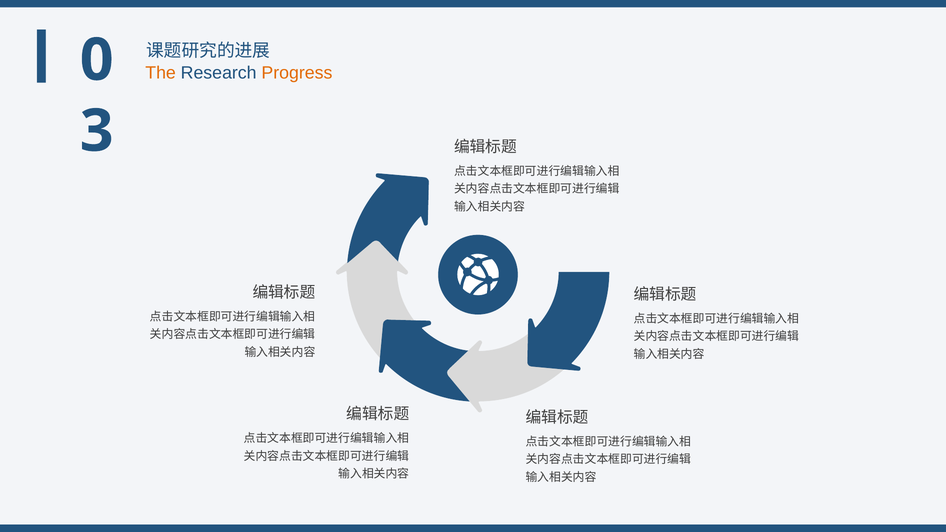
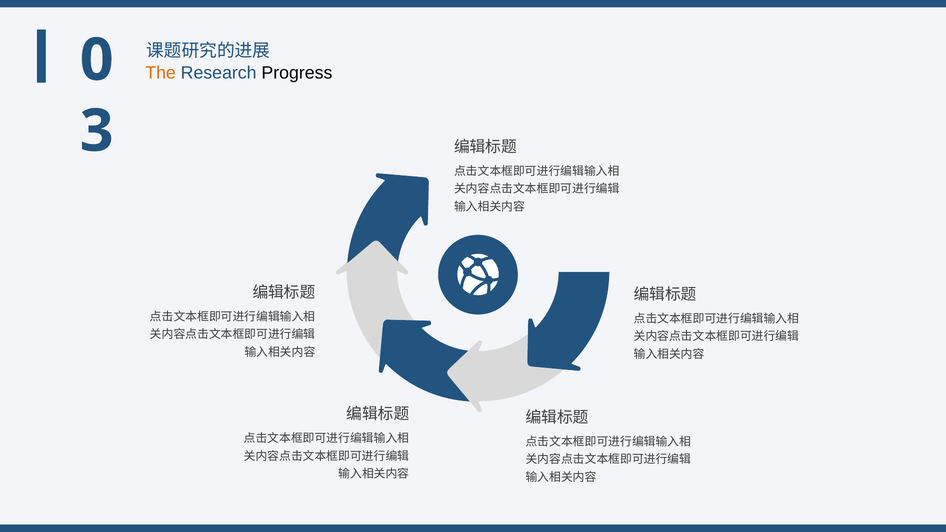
Progress colour: orange -> black (297, 73)
